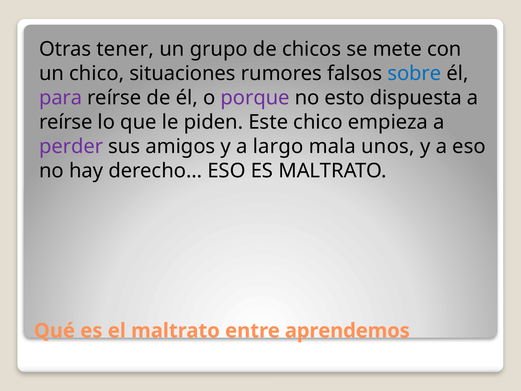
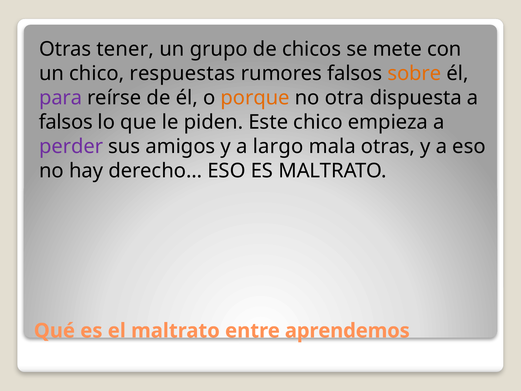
situaciones: situaciones -> respuestas (182, 73)
sobre colour: blue -> orange (414, 73)
porque colour: purple -> orange (255, 98)
esto: esto -> otra (345, 98)
reírse: reírse -> falsos (66, 122)
mala unos: unos -> otras (388, 146)
